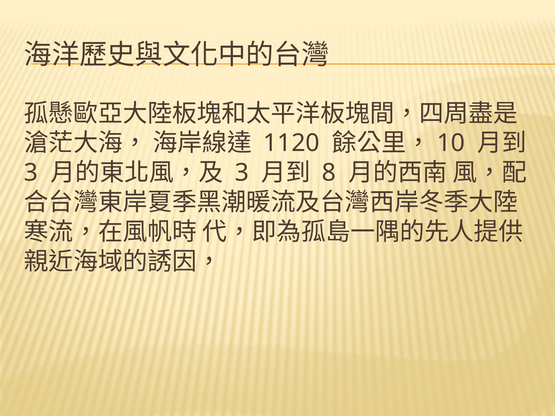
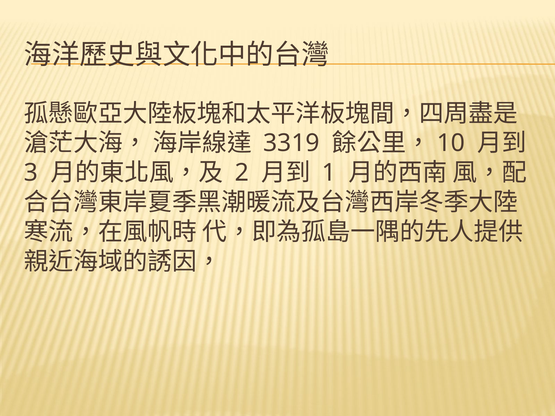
1120: 1120 -> 3319 (291, 143)
3: 3 -> 2 (242, 173)
8: 8 -> 1 (329, 173)
